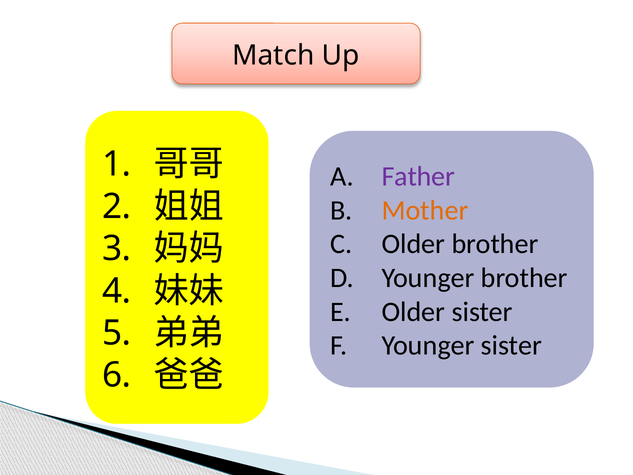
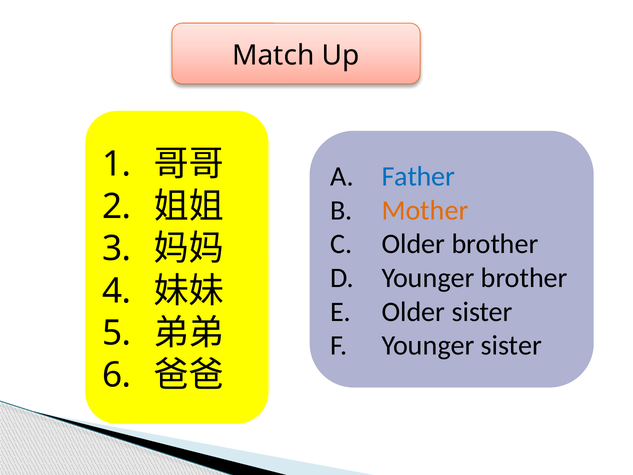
Father colour: purple -> blue (418, 177)
